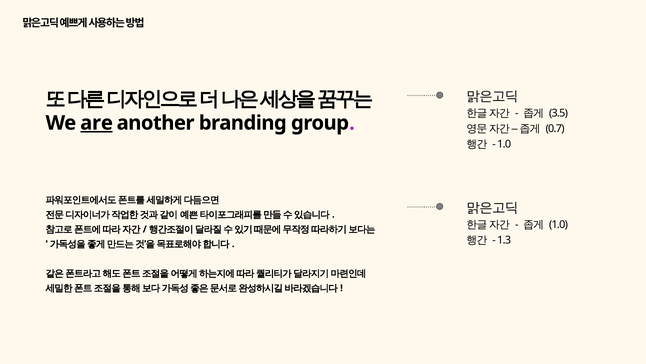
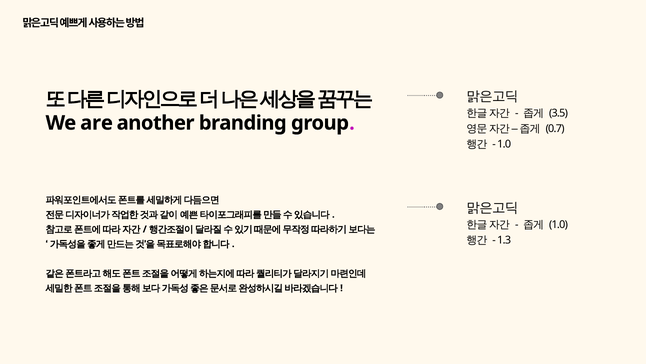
are underline: present -> none (97, 123)
